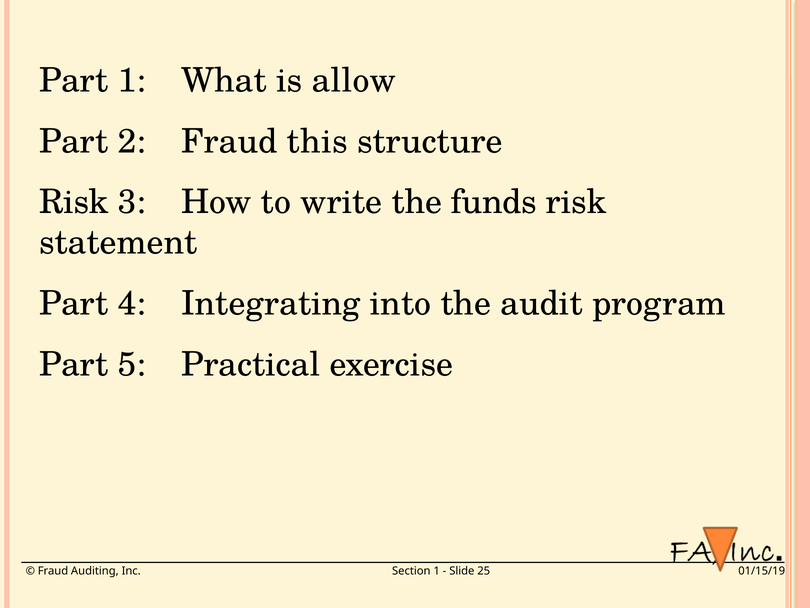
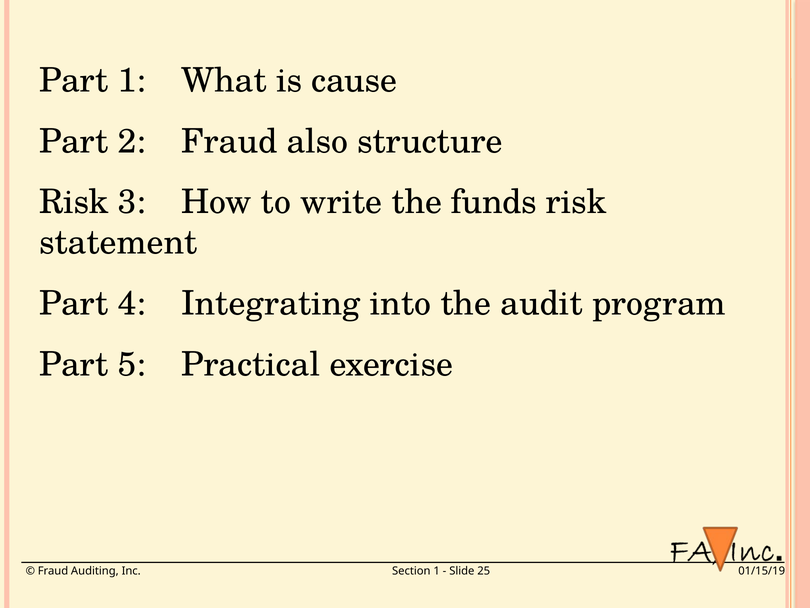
allow: allow -> cause (354, 81)
this: this -> also (318, 141)
